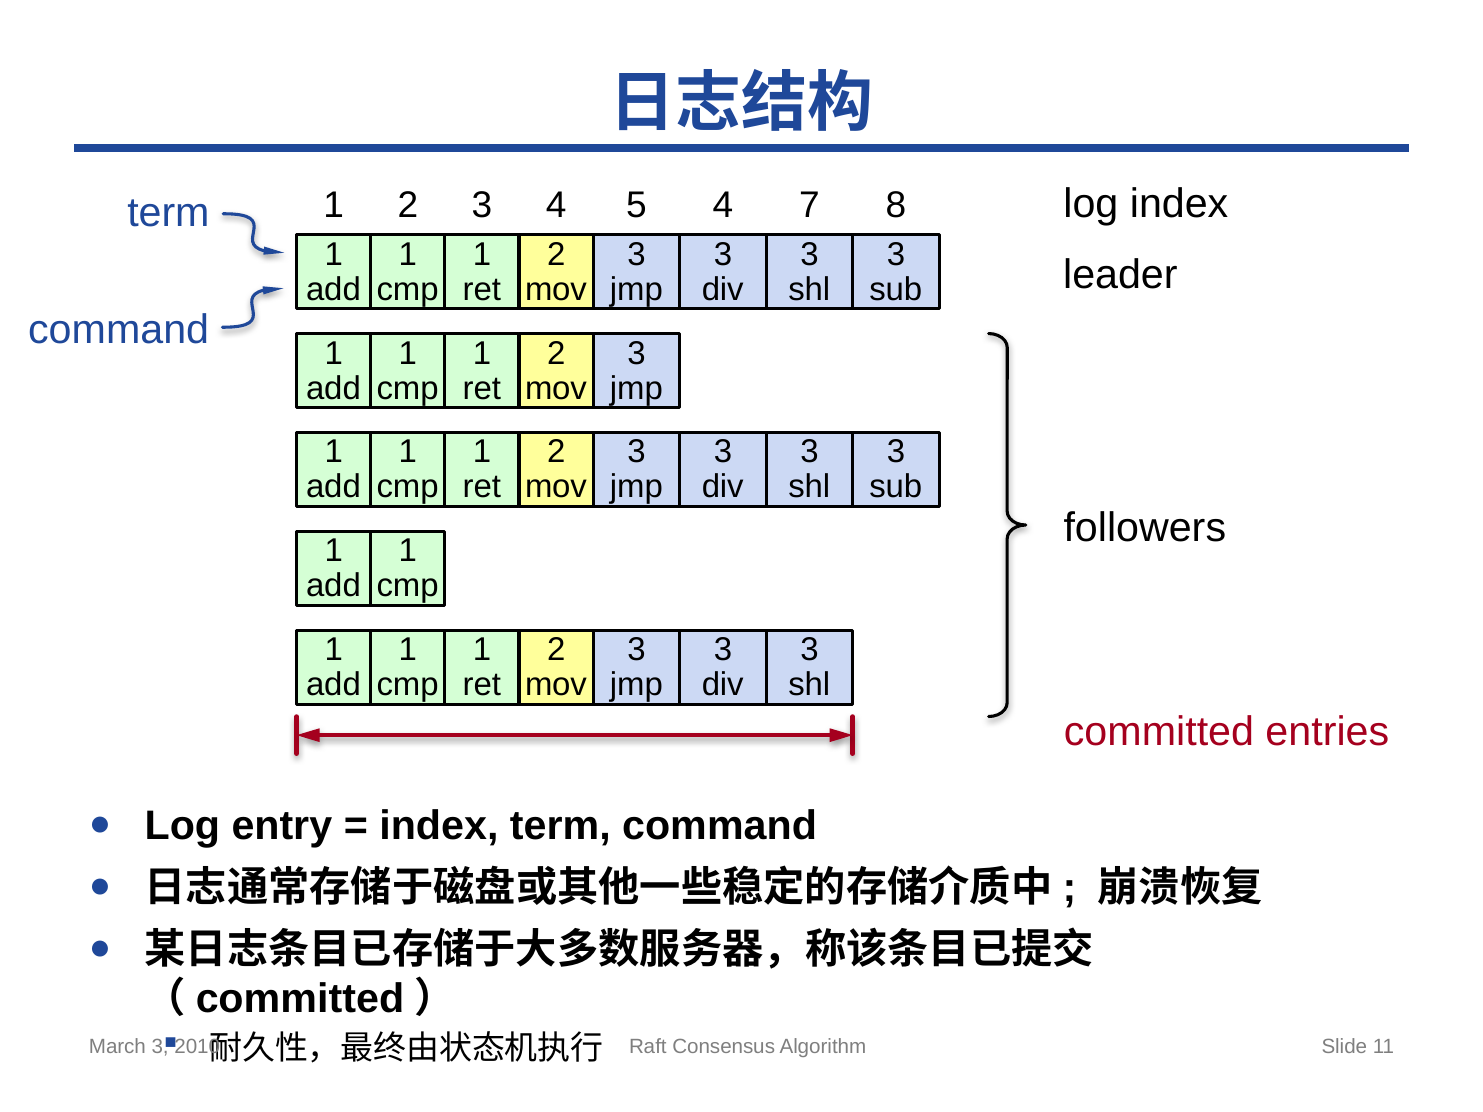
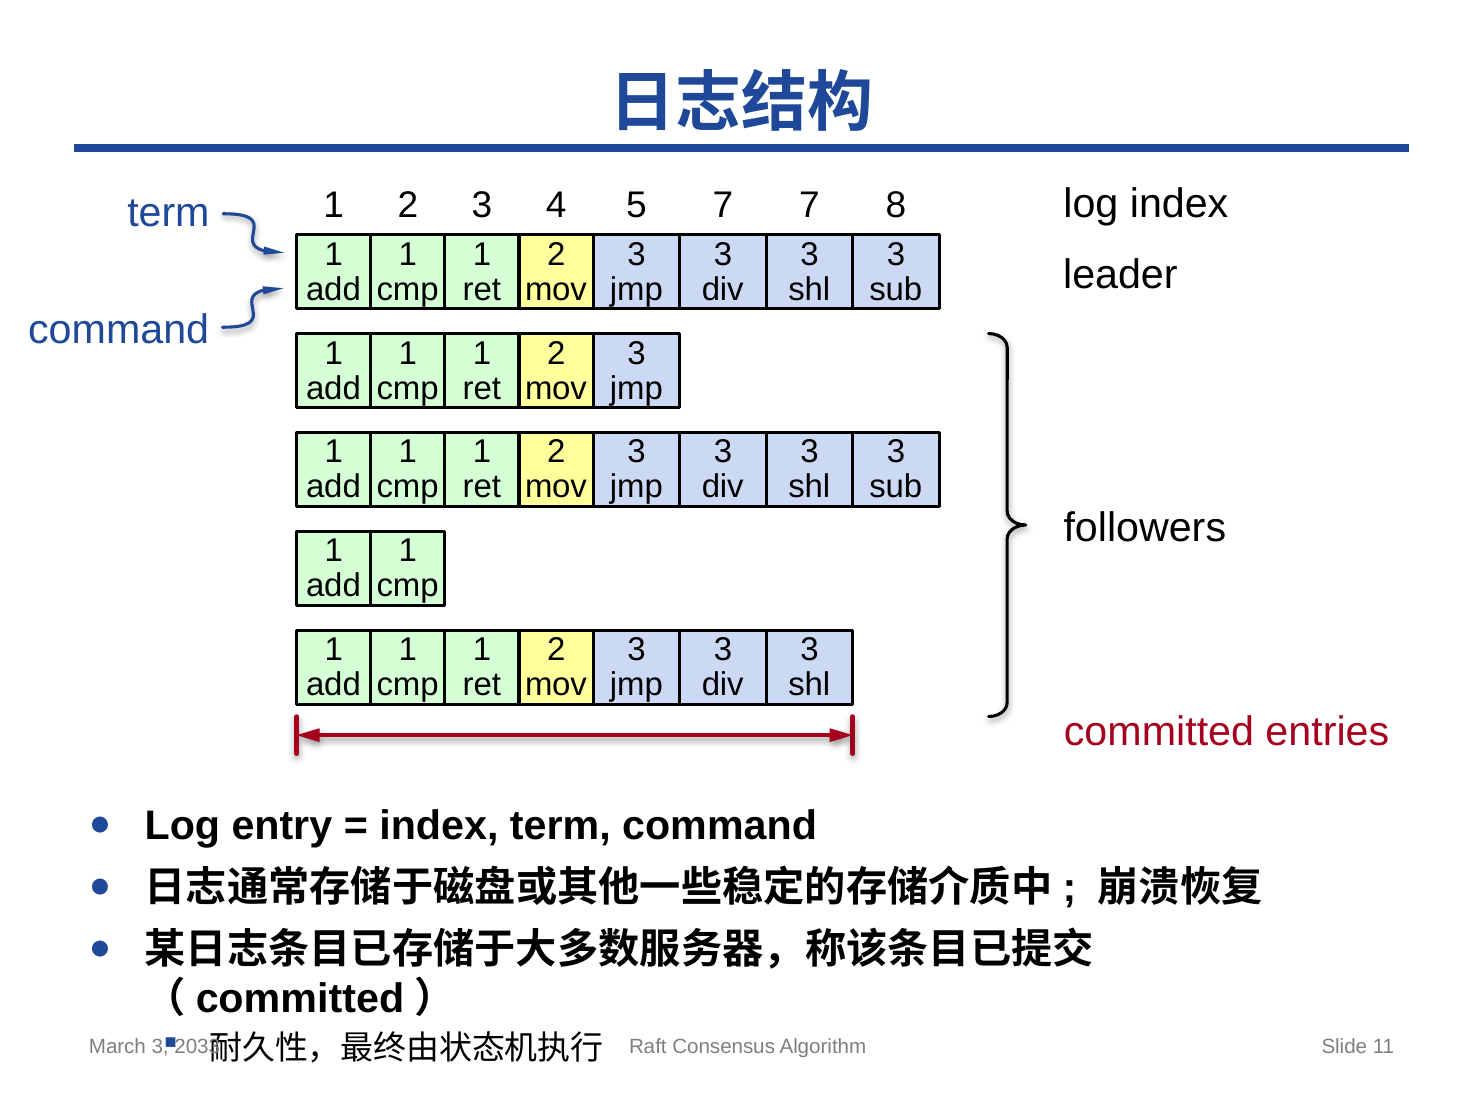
5 4: 4 -> 7 (723, 205)
2010: 2010 -> 2033 (197, 1047)
